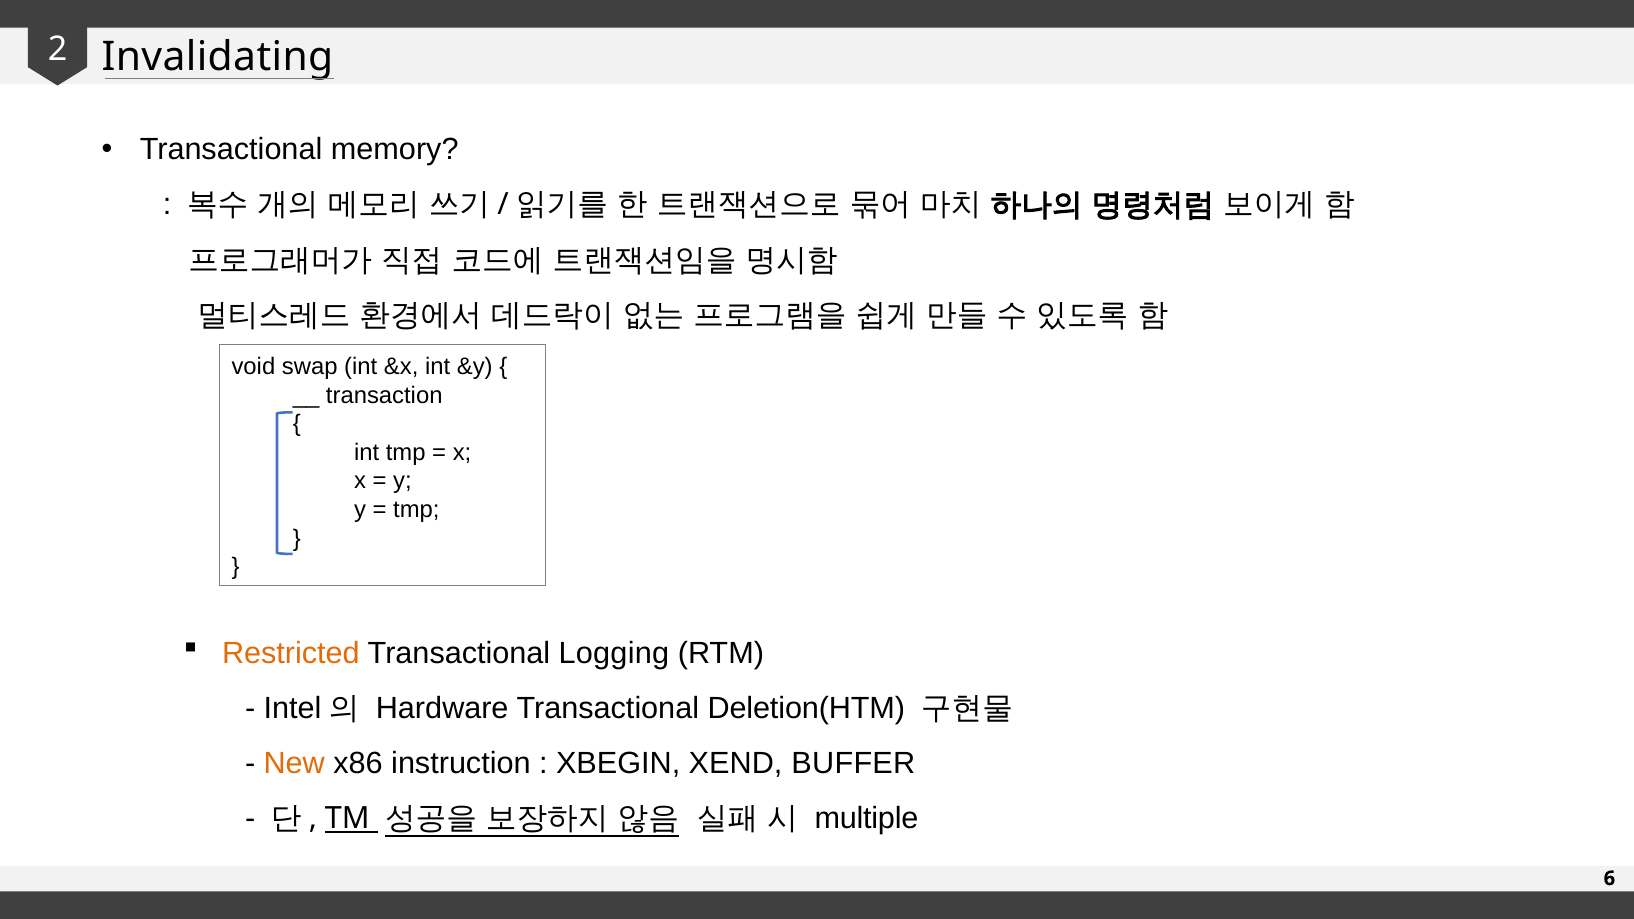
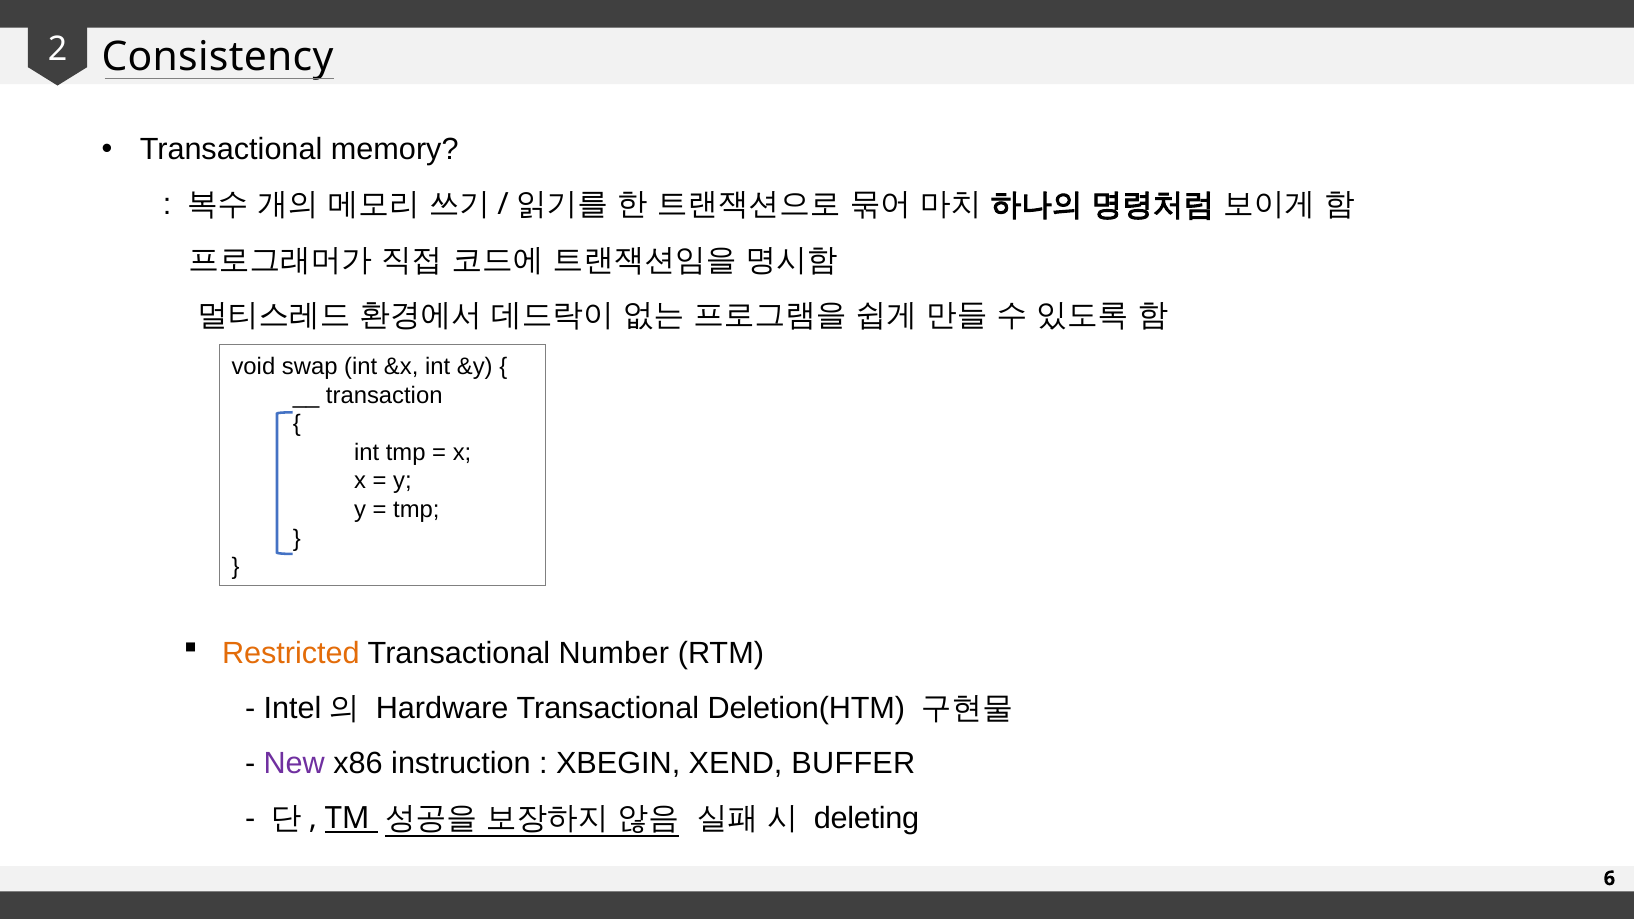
Invalidating: Invalidating -> Consistency (217, 57)
Logging: Logging -> Number (614, 653)
New colour: orange -> purple (294, 763)
multiple: multiple -> deleting (866, 818)
